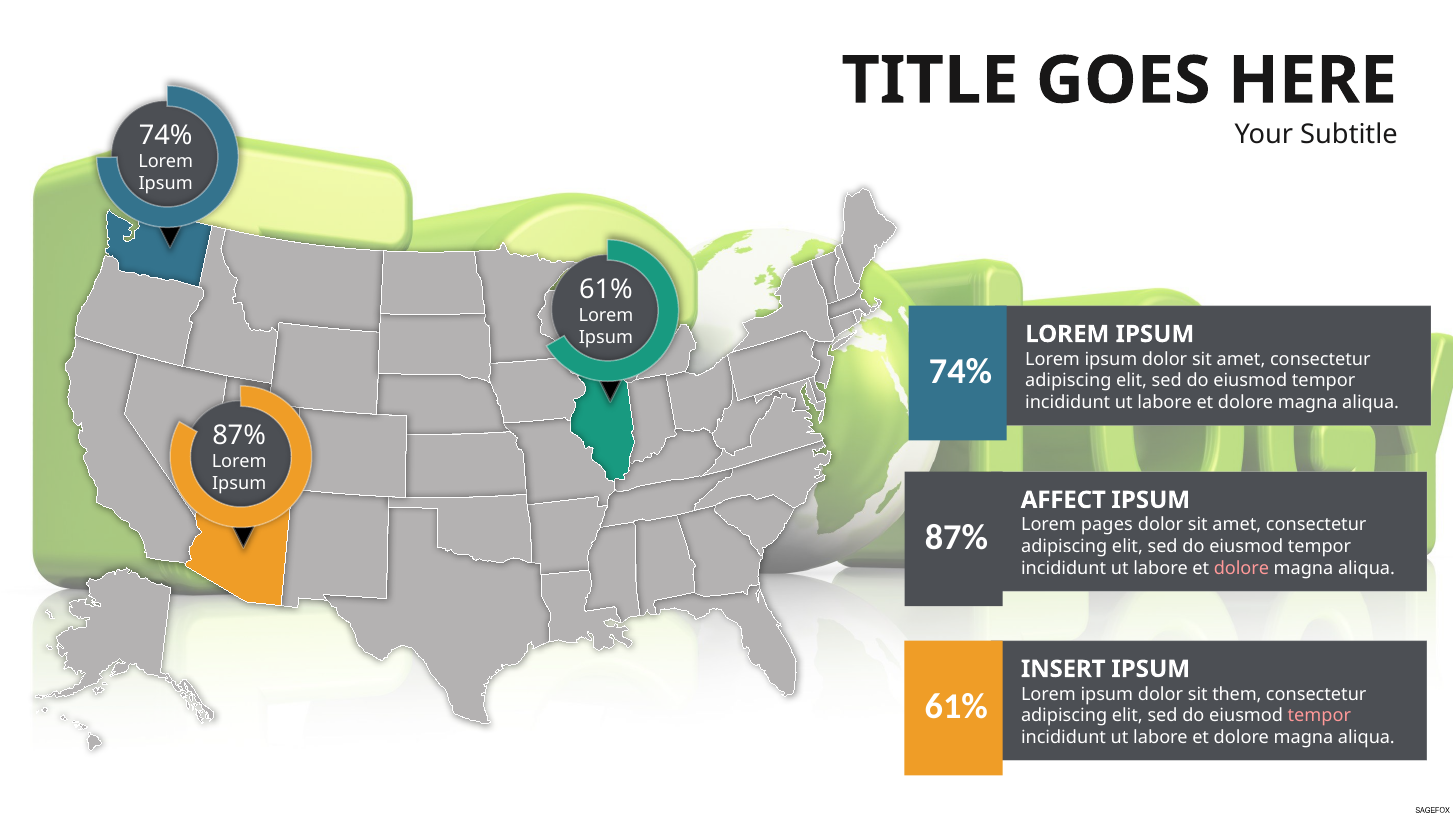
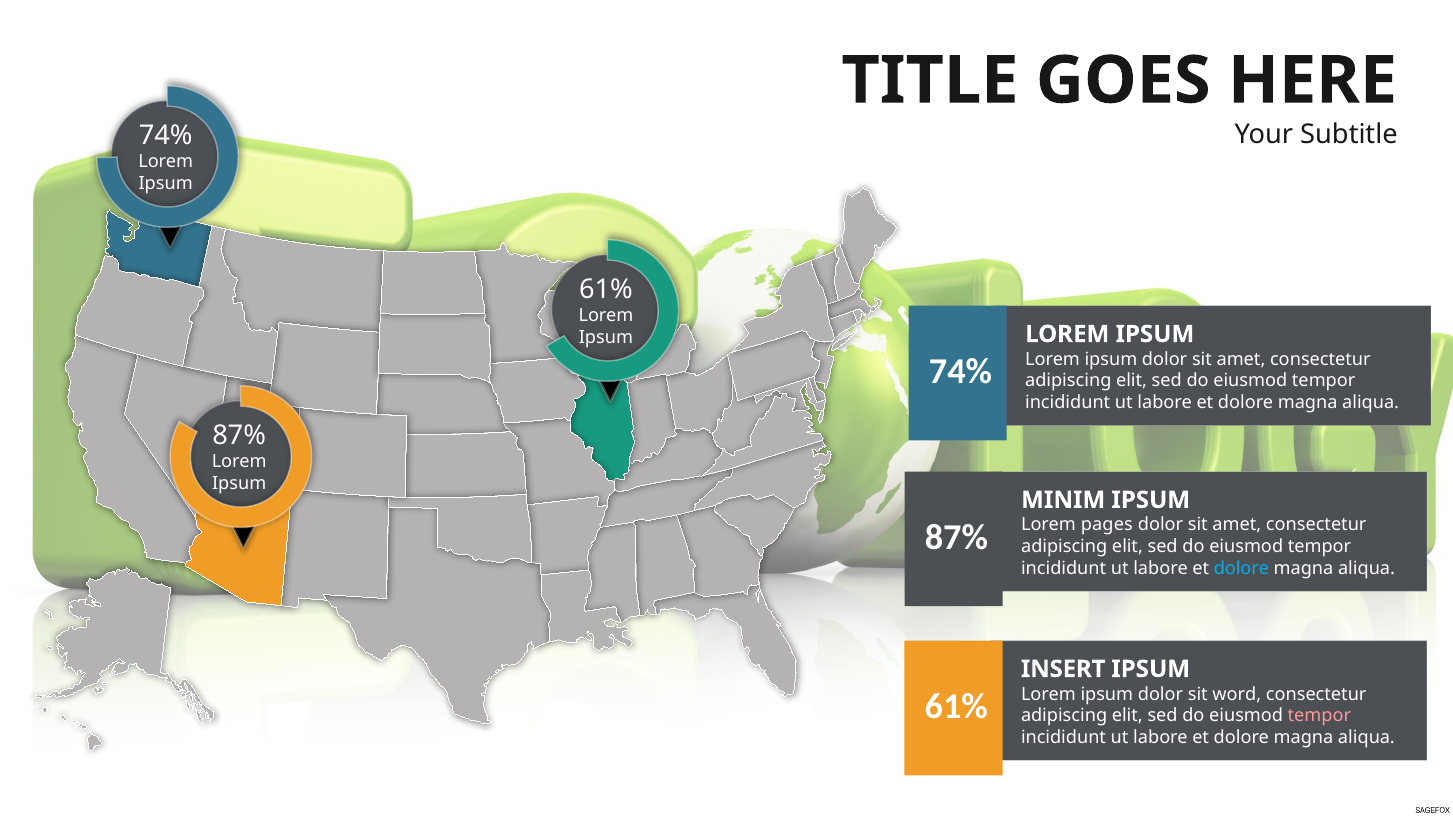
AFFECT: AFFECT -> MINIM (1063, 500)
dolore colour: pink -> light blue (1241, 569)
them: them -> word (1237, 694)
